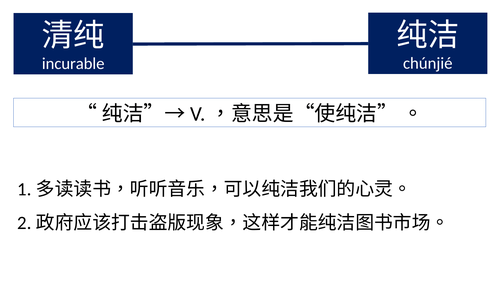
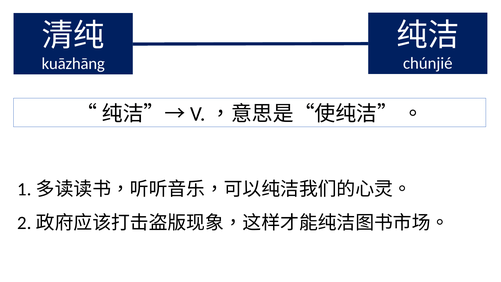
incurable: incurable -> kuāzhāng (73, 64)
